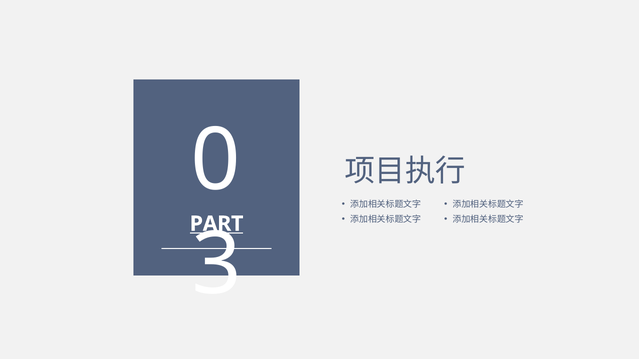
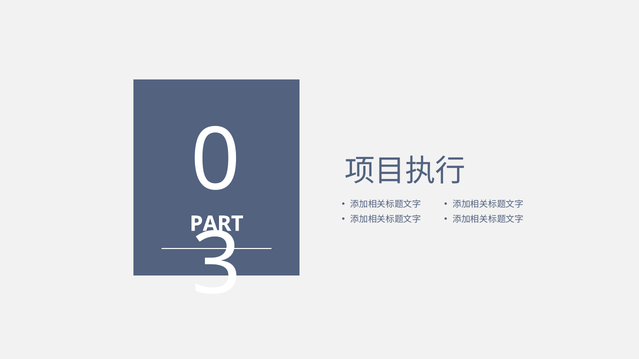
PART underline: present -> none (217, 224)
